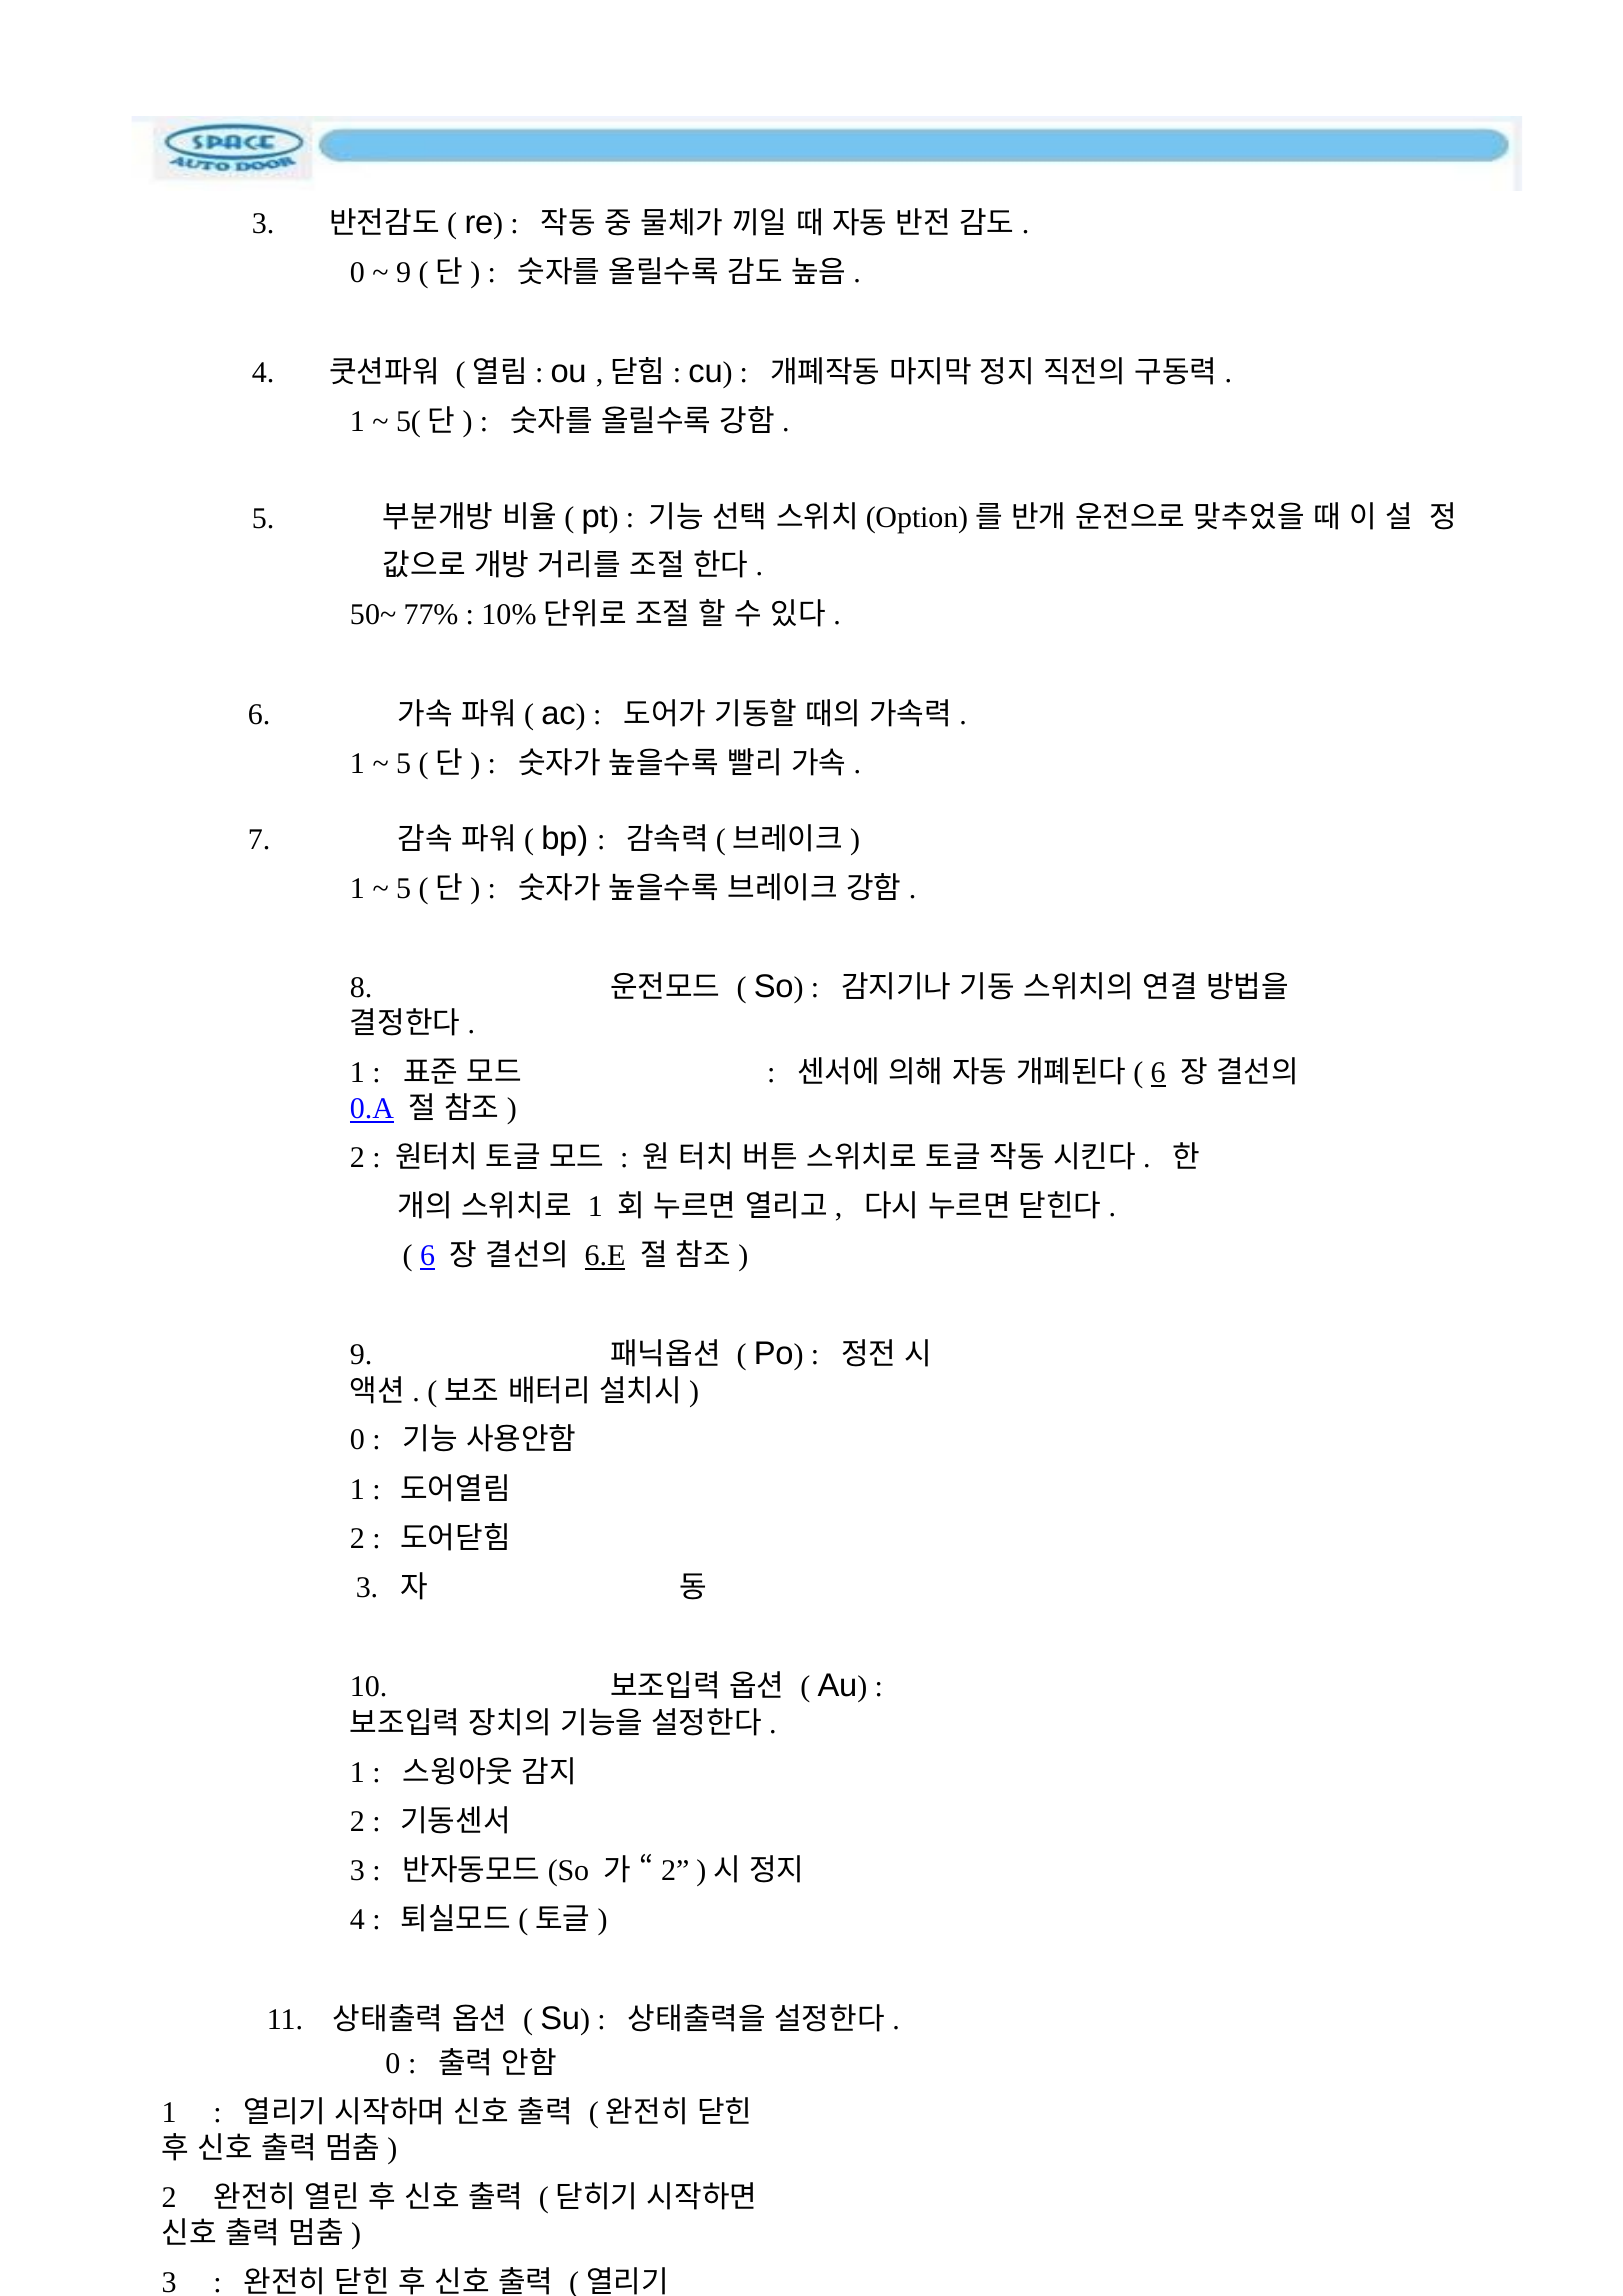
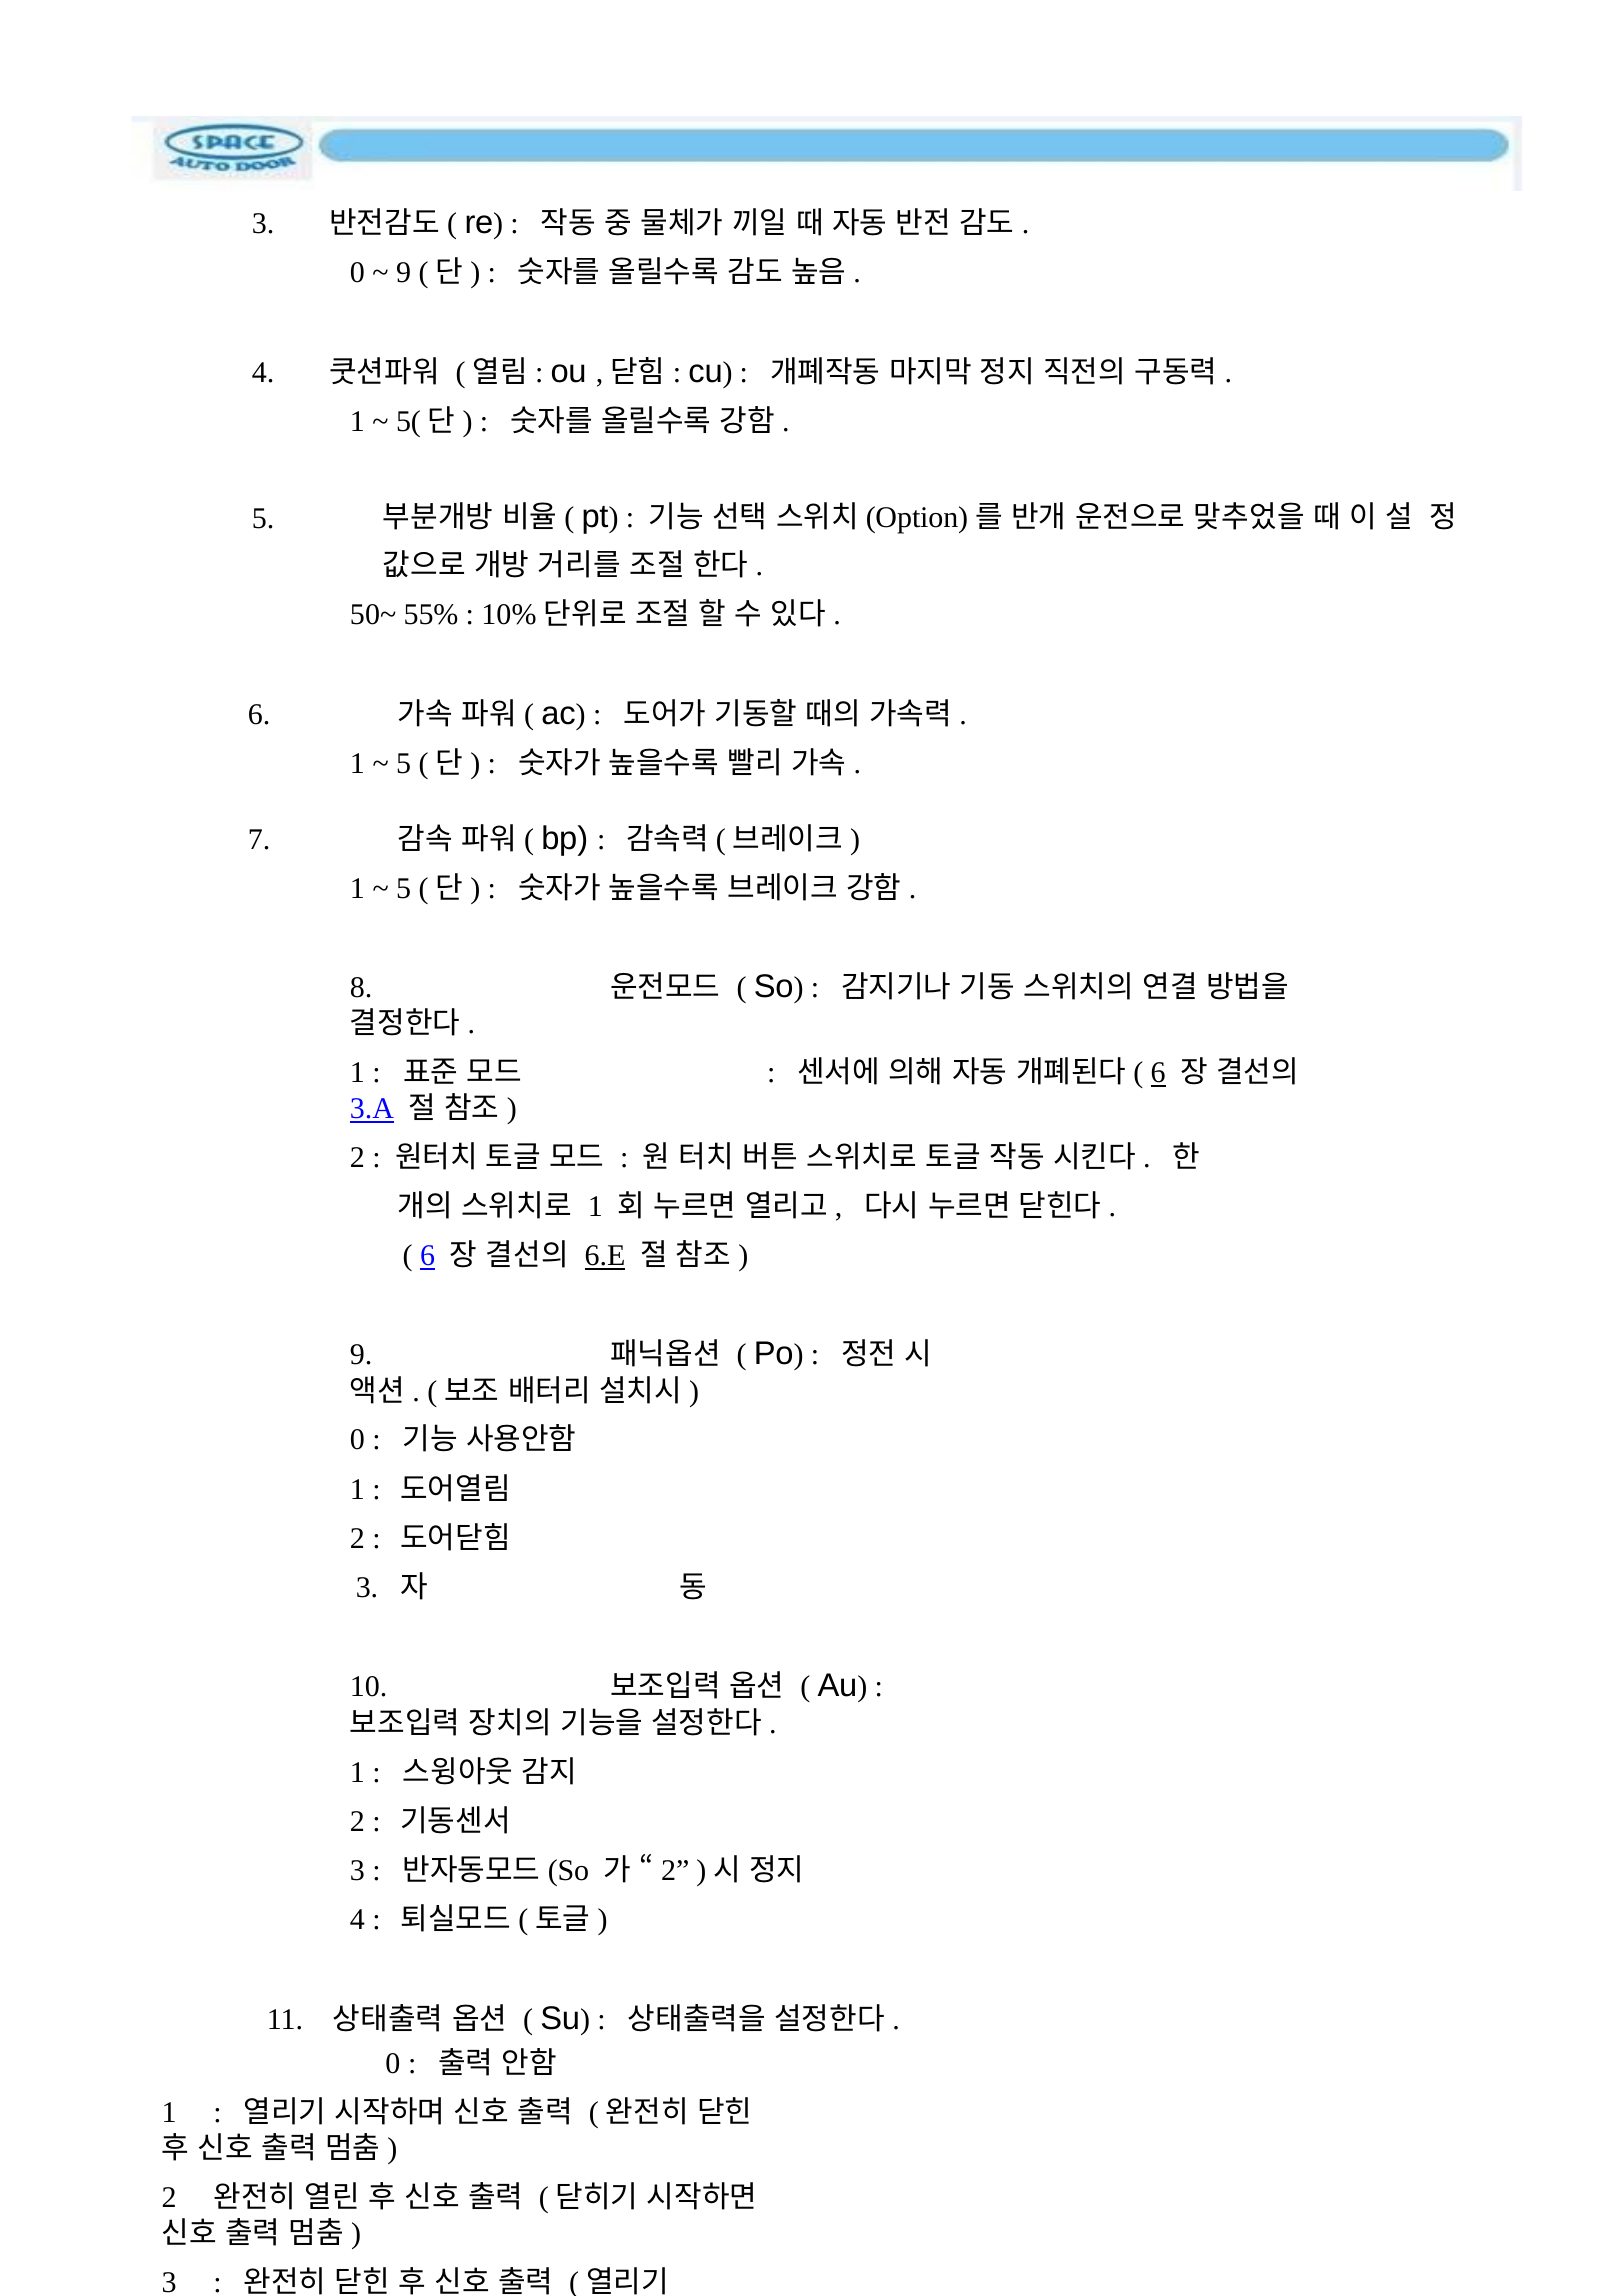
77%: 77% -> 55% (431, 615)
0.A: 0.A -> 3.A (372, 1109)
